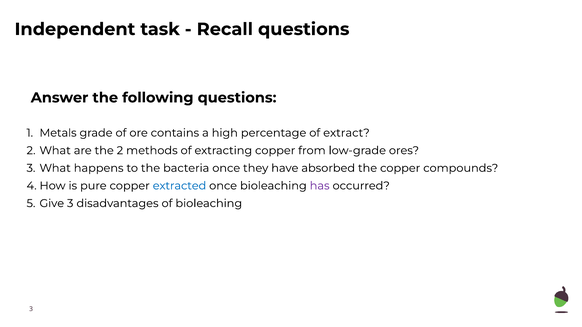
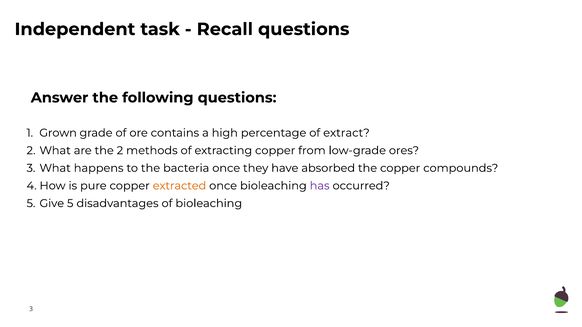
Metals: Metals -> Grown (58, 133)
extracted colour: blue -> orange (179, 186)
Give 3: 3 -> 5 (70, 204)
